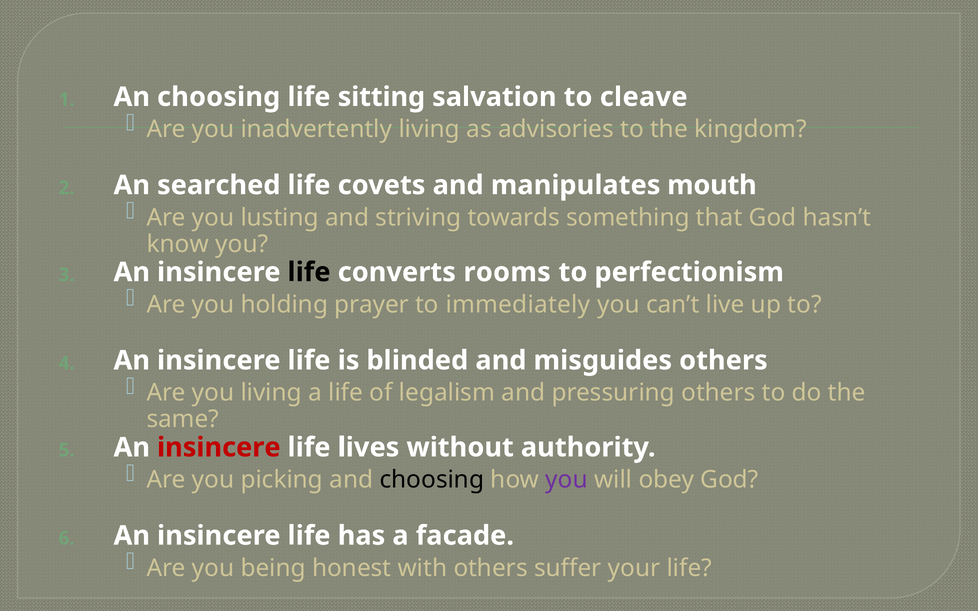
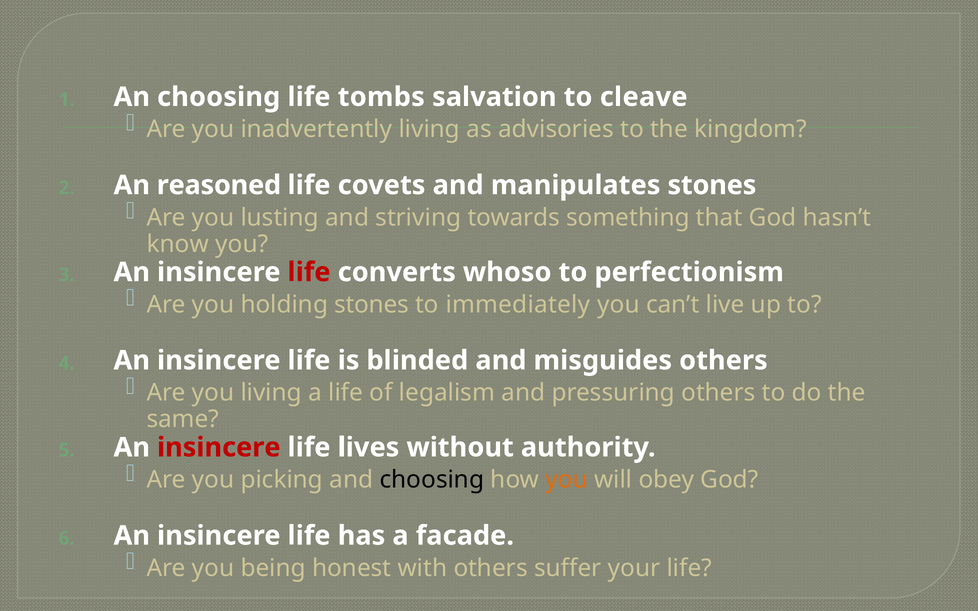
sitting: sitting -> tombs (381, 97)
searched: searched -> reasoned (219, 185)
manipulates mouth: mouth -> stones (712, 185)
life colour: black -> red (309, 272)
rooms: rooms -> whoso (507, 272)
holding prayer: prayer -> stones (372, 305)
you colour: purple -> orange (567, 480)
